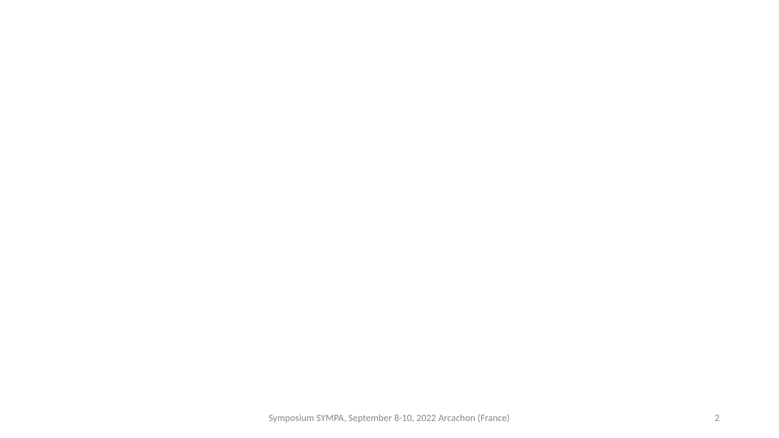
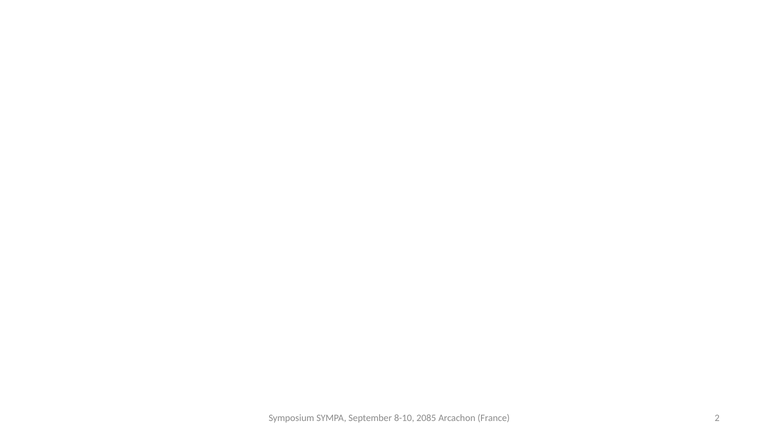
2022: 2022 -> 2085 (426, 418)
